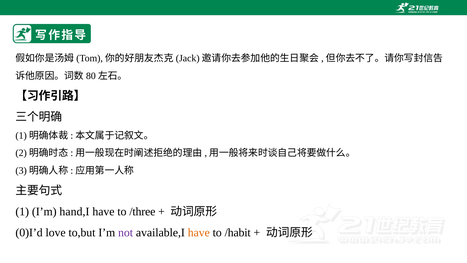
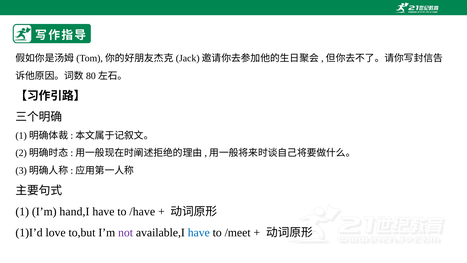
/three: /three -> /have (142, 211)
0)I’d: 0)I’d -> 1)I’d (29, 232)
have colour: orange -> blue (199, 232)
/habit: /habit -> /meet (238, 232)
